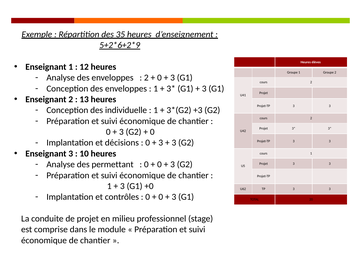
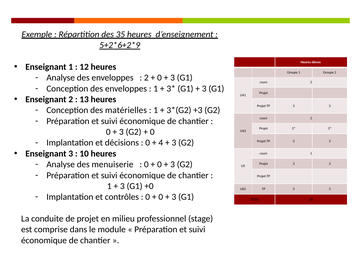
individuelle: individuelle -> matérielles (126, 110)
3: 3 -> 4 (161, 143)
permettant: permettant -> menuiserie (113, 164)
